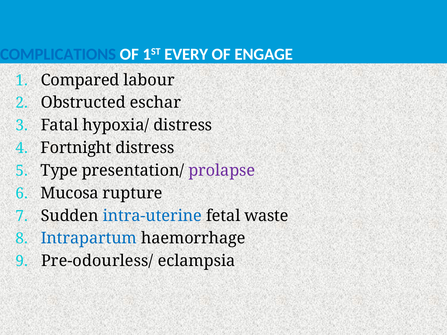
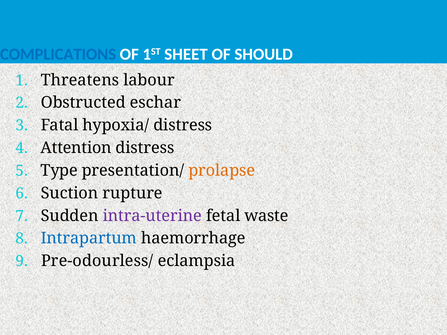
EVERY: EVERY -> SHEET (186, 54)
ENGAGE: ENGAGE -> SHOULD (264, 54)
Compared: Compared -> Threatens (80, 80)
Fortnight: Fortnight -> Attention (76, 148)
prolapse colour: purple -> orange (222, 171)
Mucosa: Mucosa -> Suction (70, 193)
intra-uterine colour: blue -> purple (152, 216)
